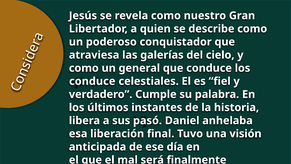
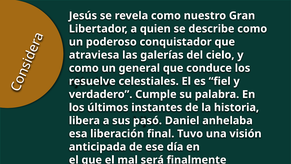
conduce: conduce -> resuelve (92, 81)
